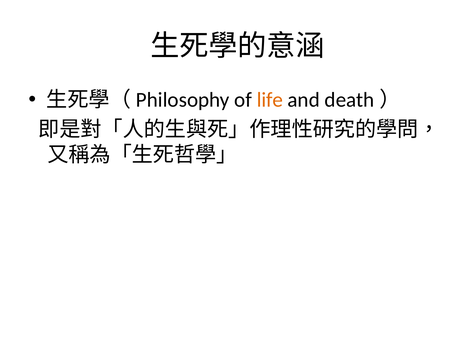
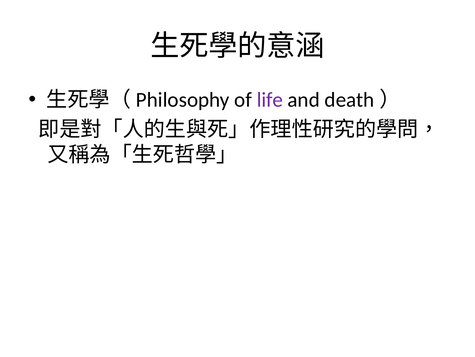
life colour: orange -> purple (270, 100)
